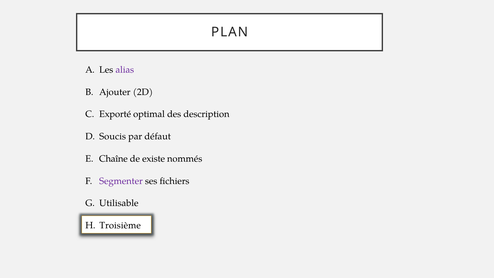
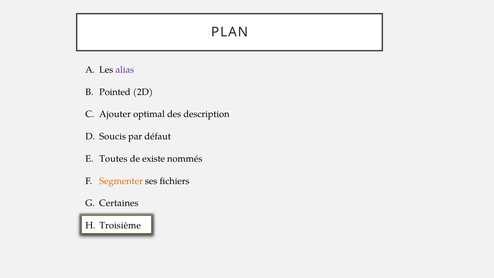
Ajouter: Ajouter -> Pointed (115, 92)
Exporté: Exporté -> Ajouter (115, 114)
Chaîne: Chaîne -> Toutes (113, 159)
Segmenter colour: purple -> orange (121, 181)
Utilisable: Utilisable -> Certaines (119, 203)
